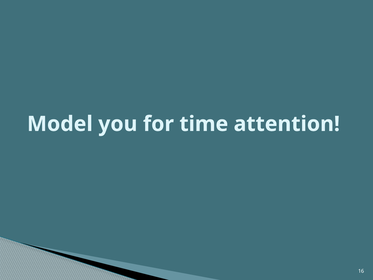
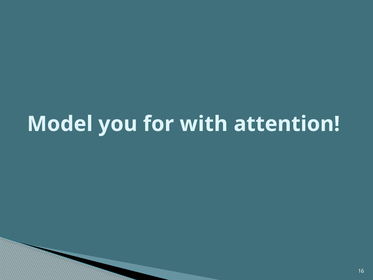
time: time -> with (204, 124)
